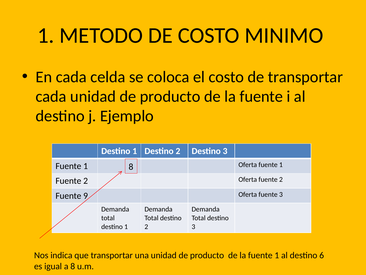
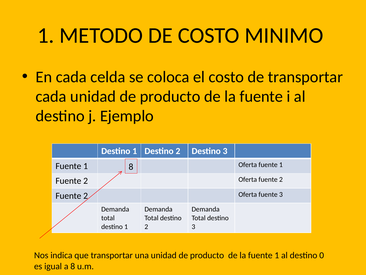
9: 9 -> 2 (86, 195)
6: 6 -> 0 (322, 255)
